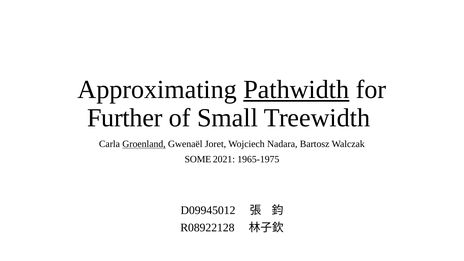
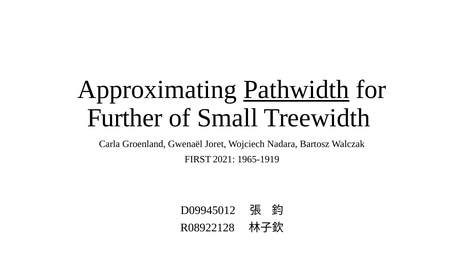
Groenland underline: present -> none (144, 144)
SOME: SOME -> FIRST (198, 159)
1965-1975: 1965-1975 -> 1965-1919 (258, 159)
